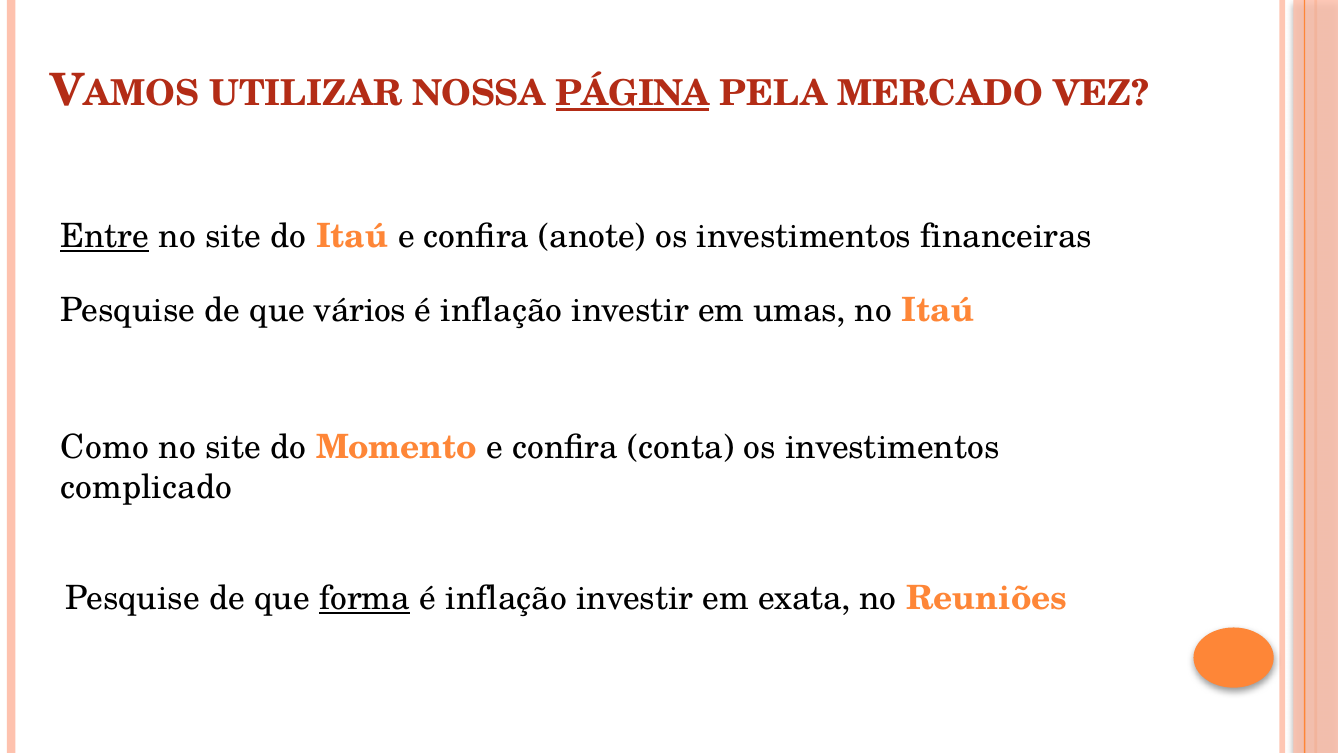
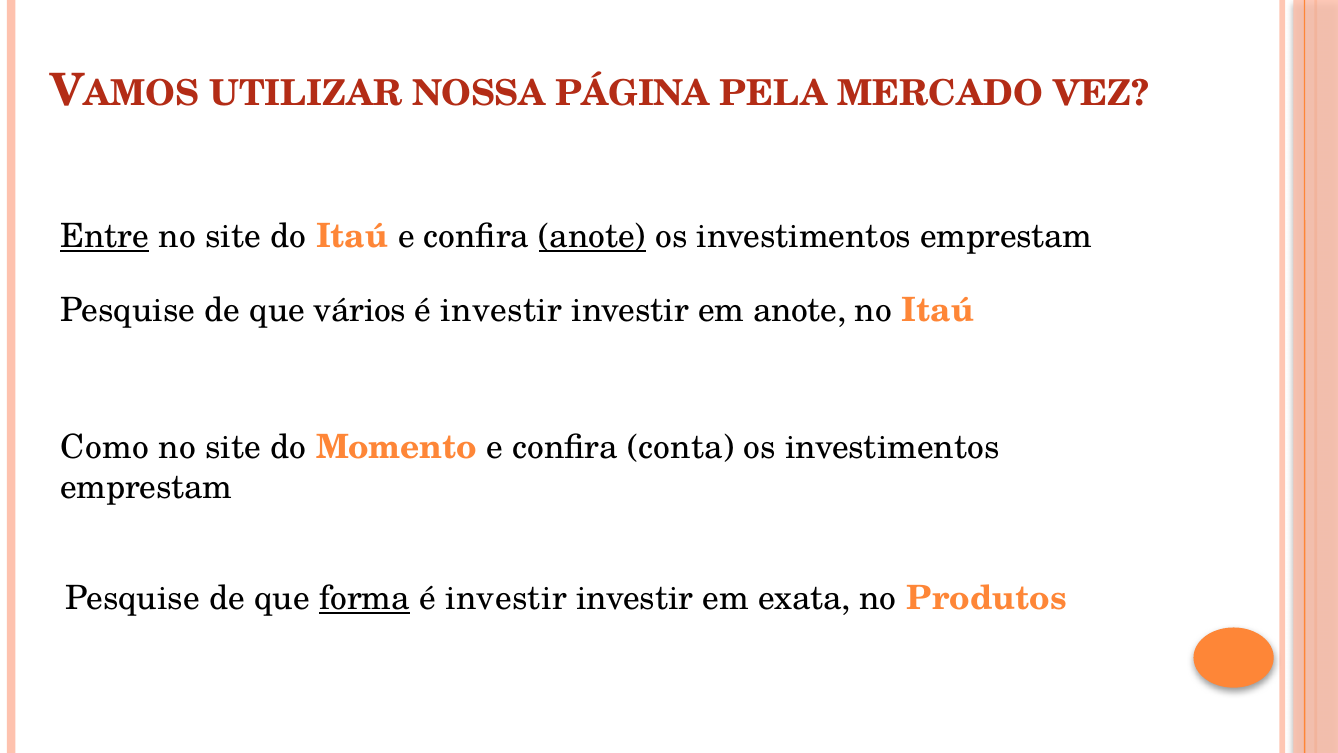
PÁGINA underline: present -> none (633, 94)
anote underline: none -> present (592, 237)
financeiras: financeiras -> emprestam (1007, 237)
inflação: inflação -> investir (501, 310)
em umas: umas -> anote (800, 310)
complicado: complicado -> emprestam (146, 488)
inflação: inflação -> investir (506, 598)
Reuniões: Reuniões -> Produtos (987, 598)
